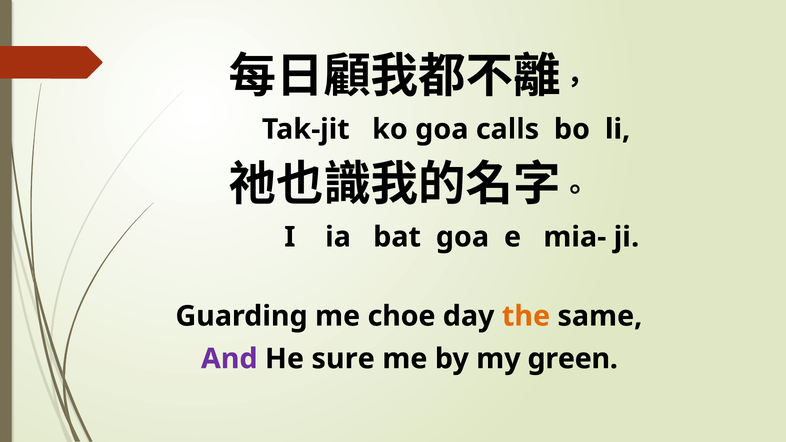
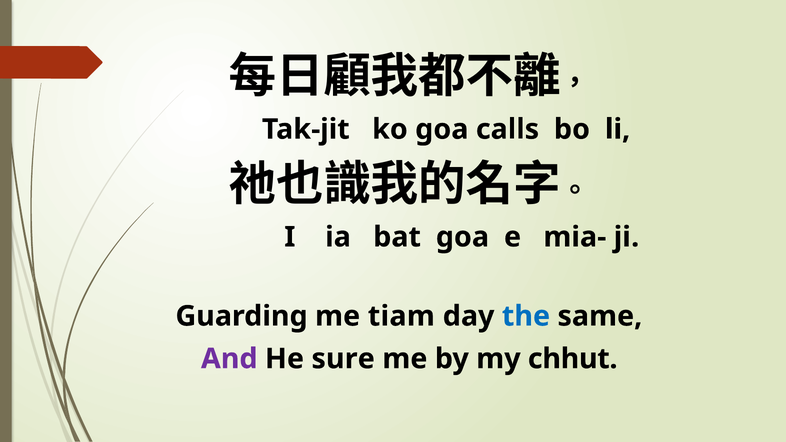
choe: choe -> tiam (401, 316)
the colour: orange -> blue (526, 316)
green: green -> chhut (573, 359)
